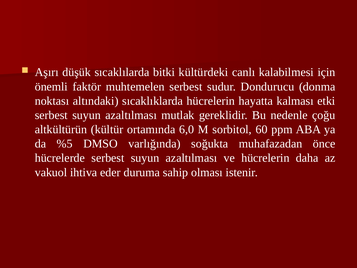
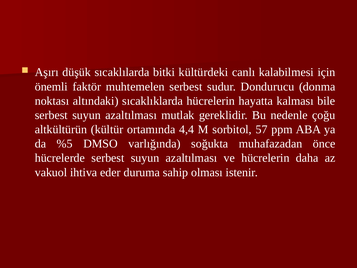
etki: etki -> bile (326, 101)
6,0: 6,0 -> 4,4 (187, 129)
60: 60 -> 57 (262, 129)
